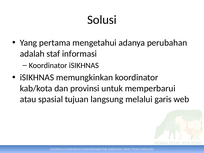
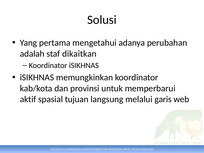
informasi: informasi -> dikaitkan (79, 54)
atau: atau -> aktif (28, 99)
